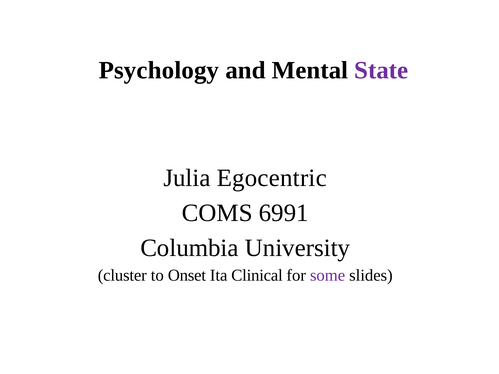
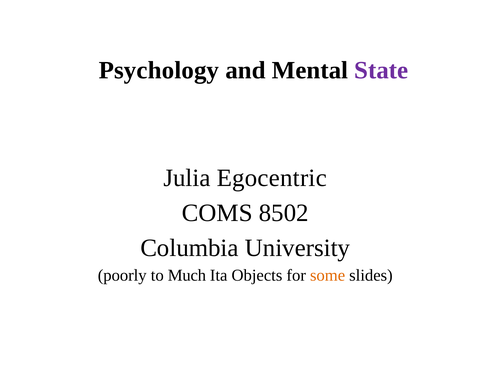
6991: 6991 -> 8502 (284, 213)
cluster: cluster -> poorly (122, 276)
Onset: Onset -> Much (187, 276)
Clinical: Clinical -> Objects (257, 276)
some colour: purple -> orange (328, 276)
